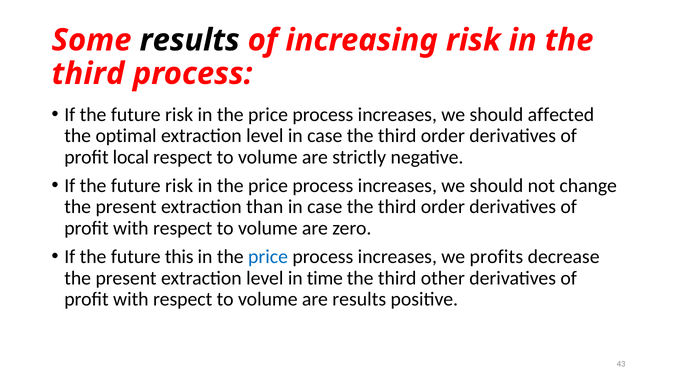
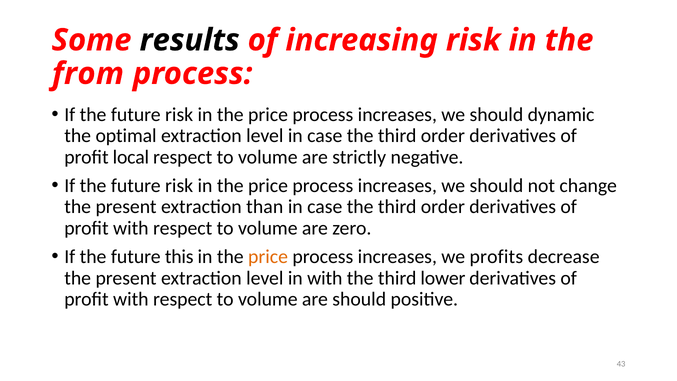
third: third -> from (88, 74)
affected: affected -> dynamic (561, 114)
price colour: blue -> orange (268, 257)
in time: time -> with (325, 278)
other: other -> lower (443, 278)
are results: results -> should (359, 299)
